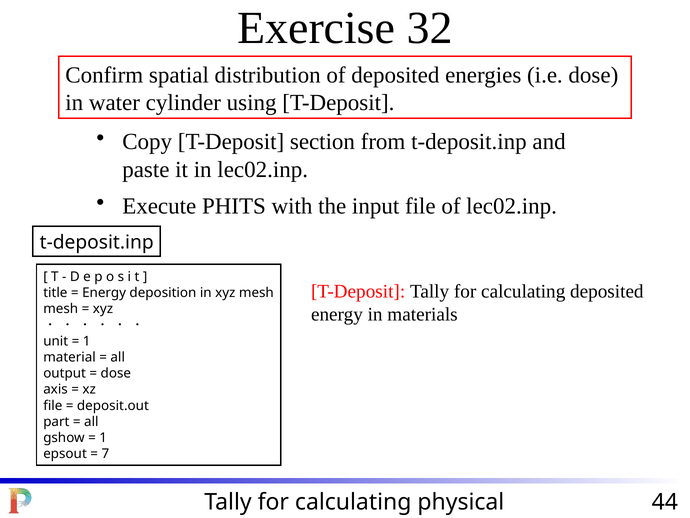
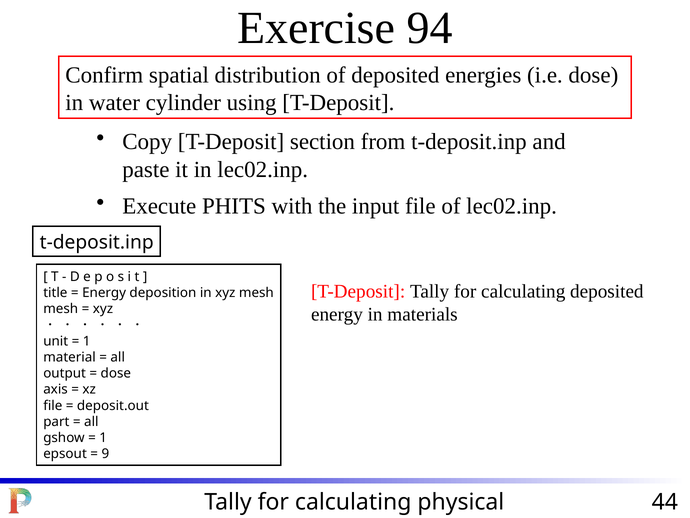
32: 32 -> 94 (430, 28)
7: 7 -> 9 (105, 454)
